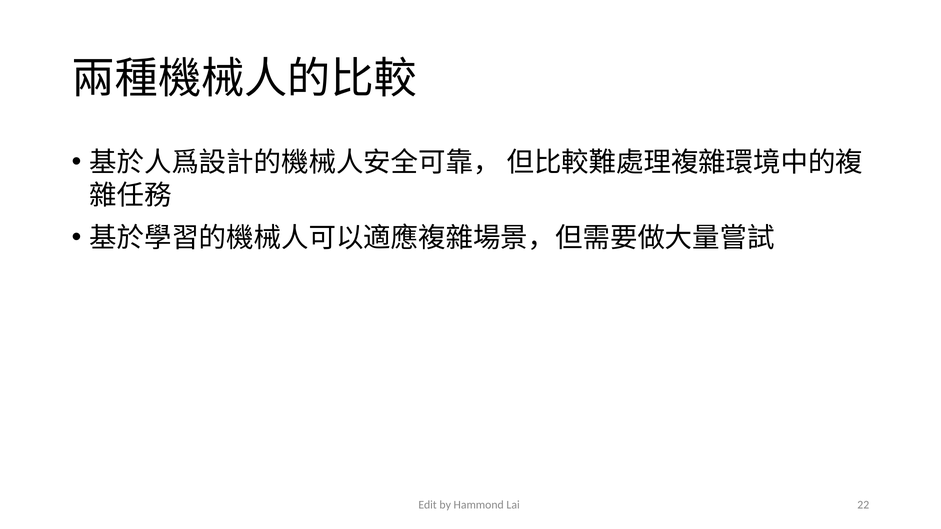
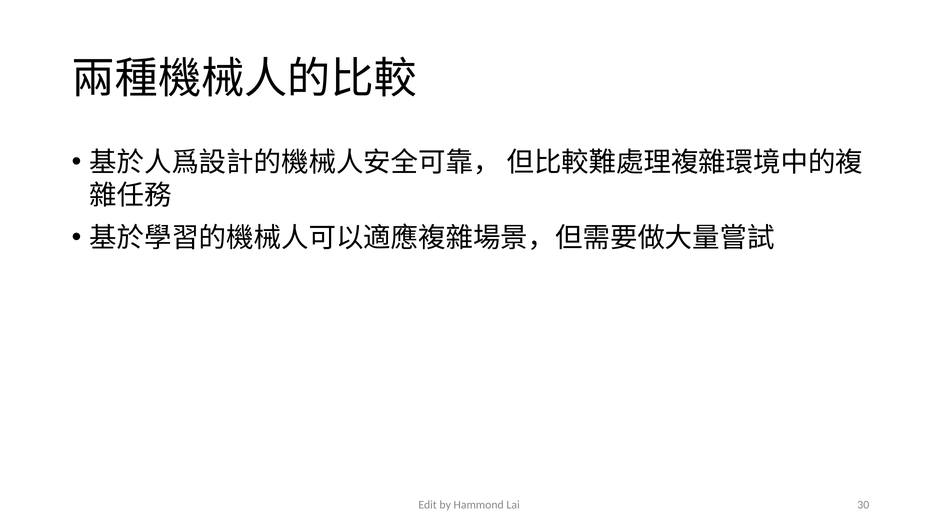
22: 22 -> 30 (863, 505)
